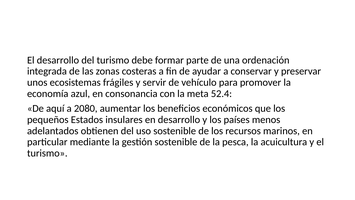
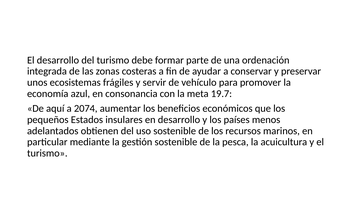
52.4: 52.4 -> 19.7 (221, 93)
2080: 2080 -> 2074 (86, 108)
